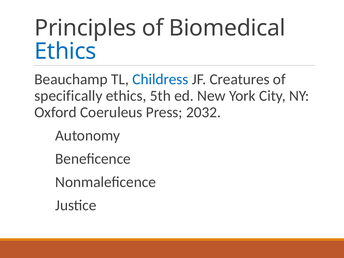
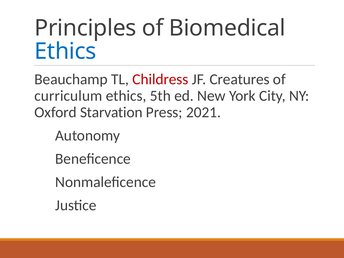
Childress colour: blue -> red (160, 79)
specifically: specifically -> curriculum (68, 96)
Coeruleus: Coeruleus -> Starvation (111, 112)
2032: 2032 -> 2021 (203, 112)
